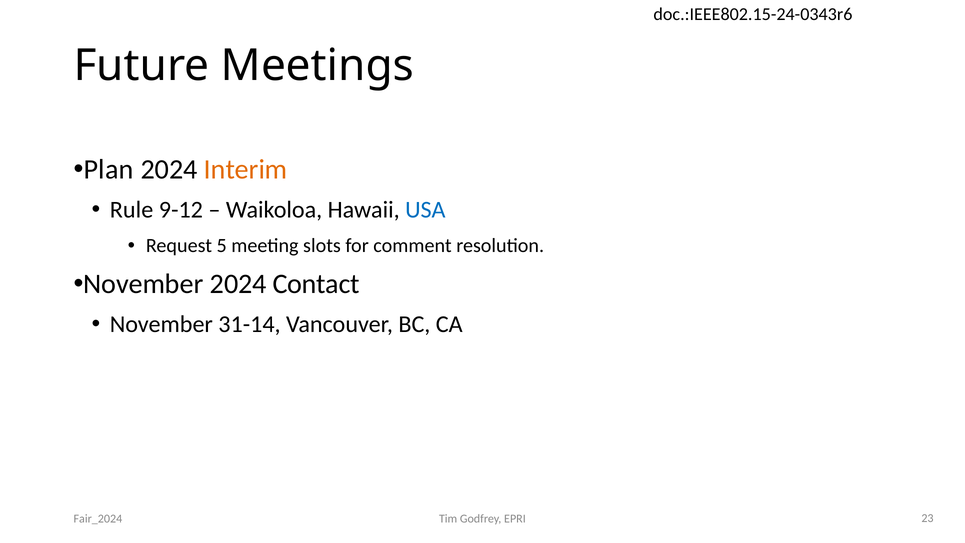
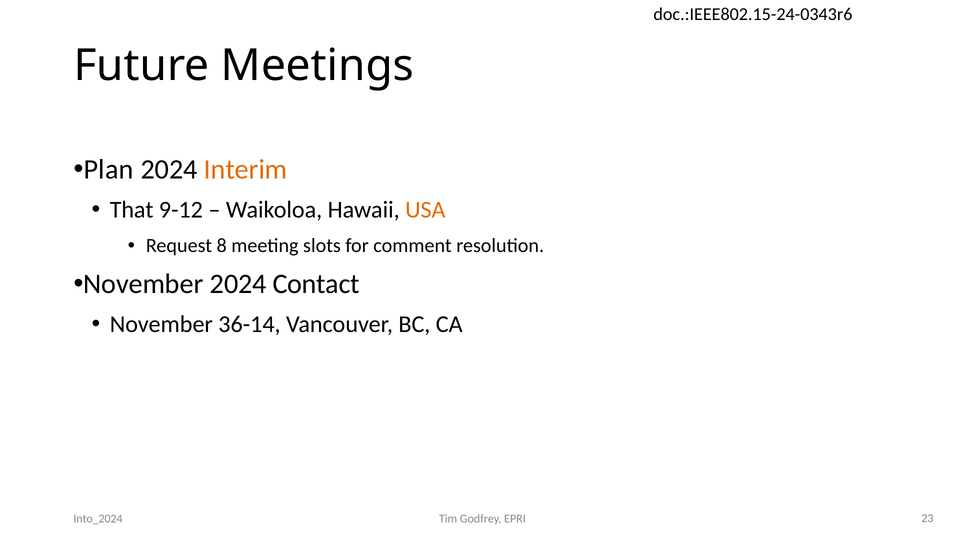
Rule: Rule -> That (132, 210)
USA colour: blue -> orange (425, 210)
5: 5 -> 8 (222, 246)
31-14: 31-14 -> 36-14 (249, 324)
Fair_2024: Fair_2024 -> Into_2024 (98, 518)
